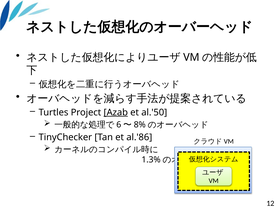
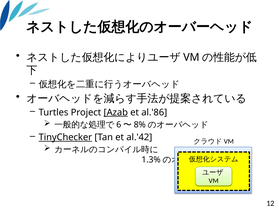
al.'50: al.'50 -> al.'86 (154, 112)
TinyChecker underline: none -> present (65, 137)
al.'86: al.'86 -> al.'42 (139, 137)
